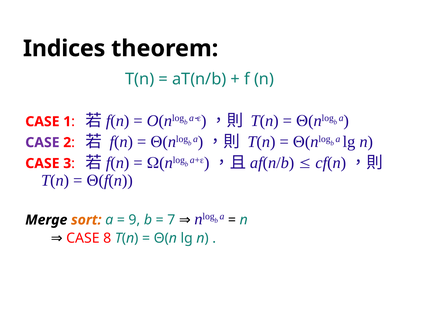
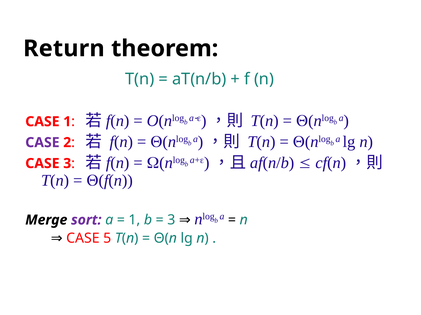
Indices: Indices -> Return (64, 49)
sort colour: orange -> purple (86, 220)
9: 9 -> 1 (134, 220)
7: 7 -> 3 (171, 220)
8: 8 -> 5 (107, 239)
